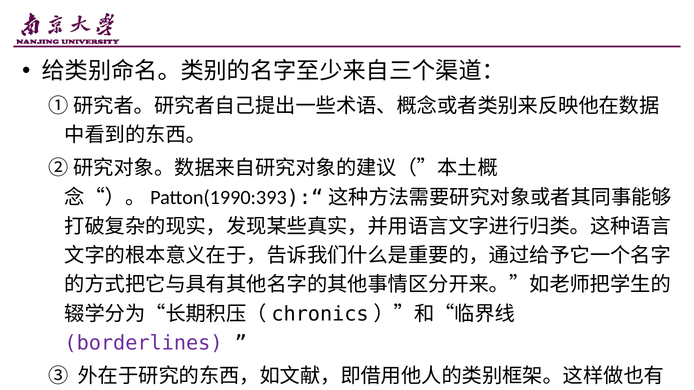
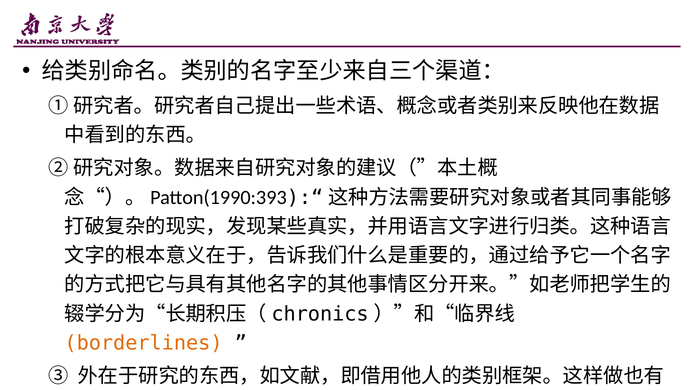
borderlines colour: purple -> orange (144, 343)
